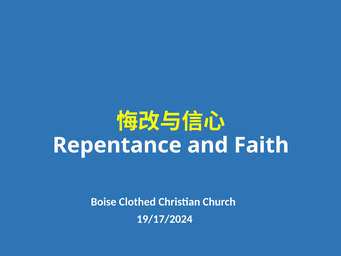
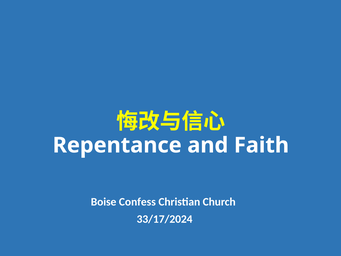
Clothed: Clothed -> Confess (137, 202)
19/17/2024: 19/17/2024 -> 33/17/2024 (165, 219)
